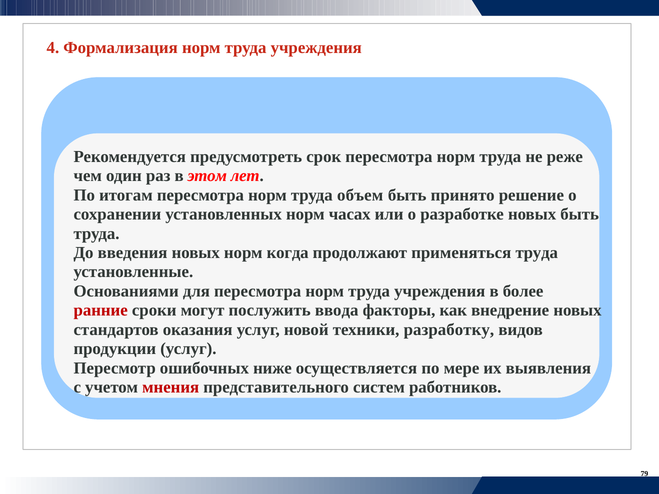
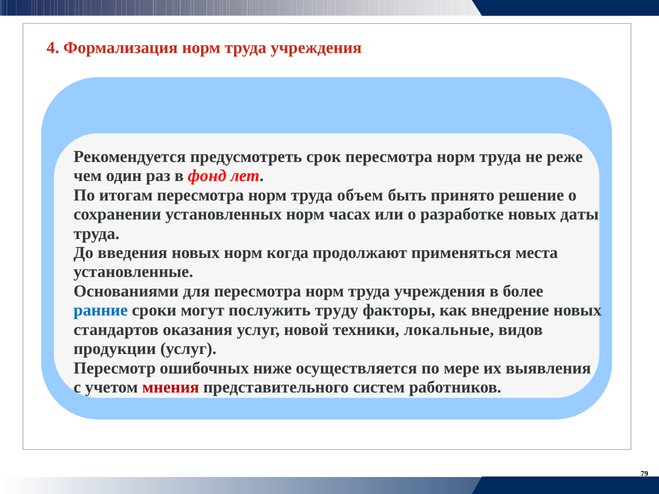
этом: этом -> фонд (207, 176)
новых быть: быть -> даты (580, 214)
применяться труда: труда -> места (537, 253)
ранние colour: red -> blue (101, 311)
ввода: ввода -> труду (337, 311)
разработку: разработку -> локальные (449, 330)
